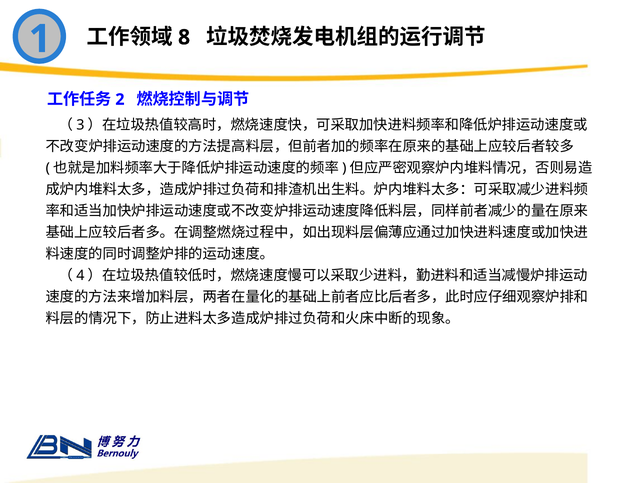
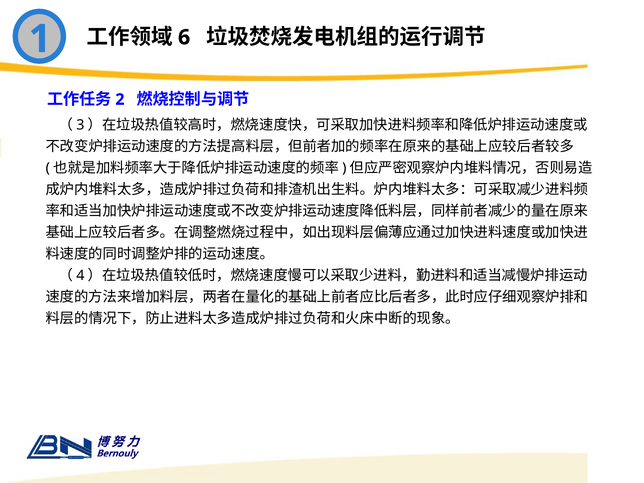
8: 8 -> 6 (184, 37)
